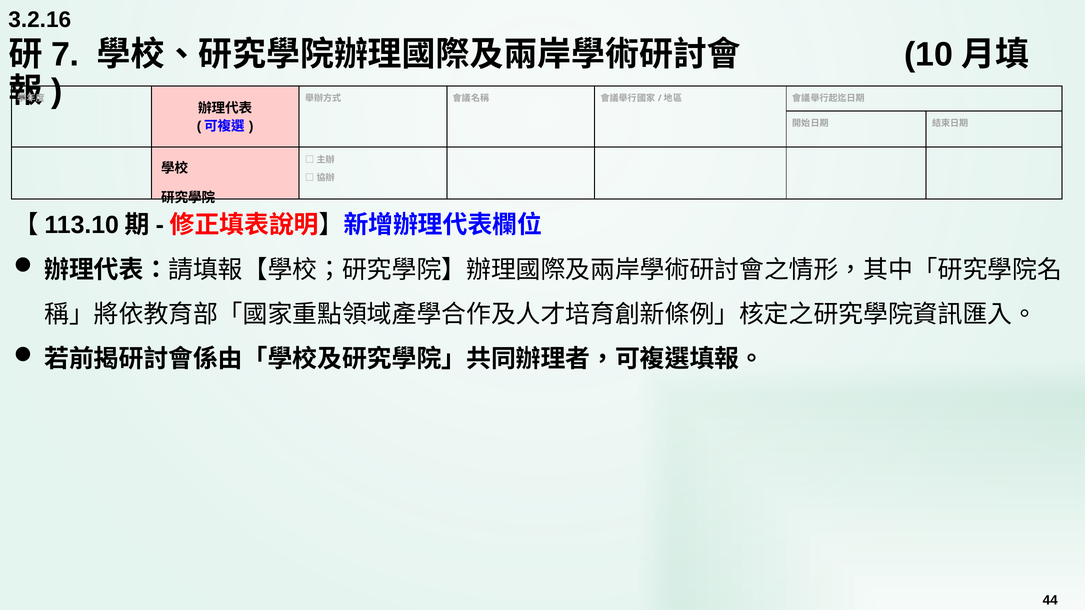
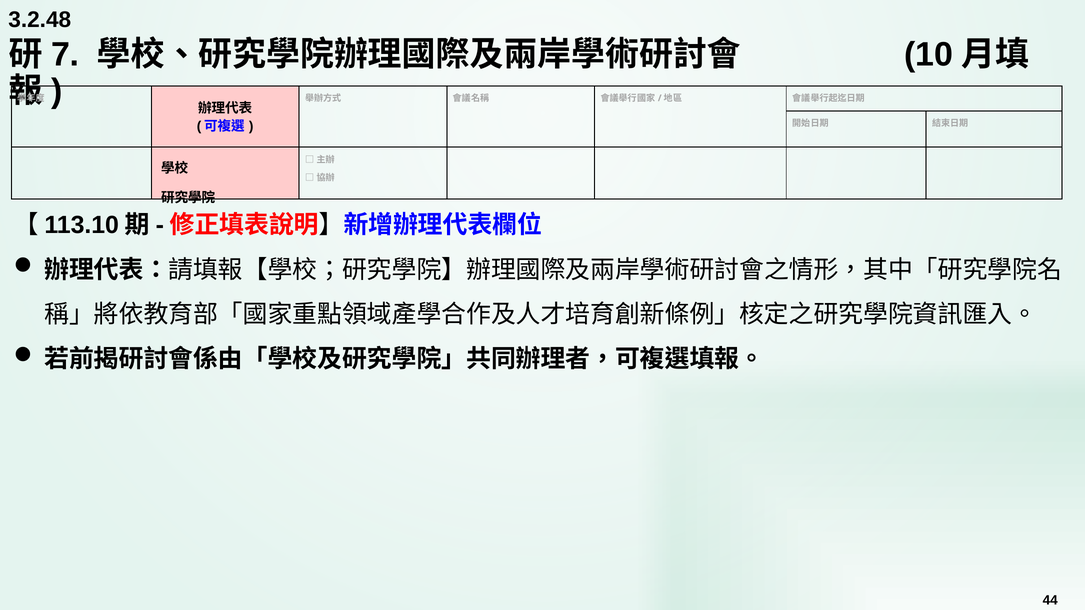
3.2.16: 3.2.16 -> 3.2.48 (40, 20)
